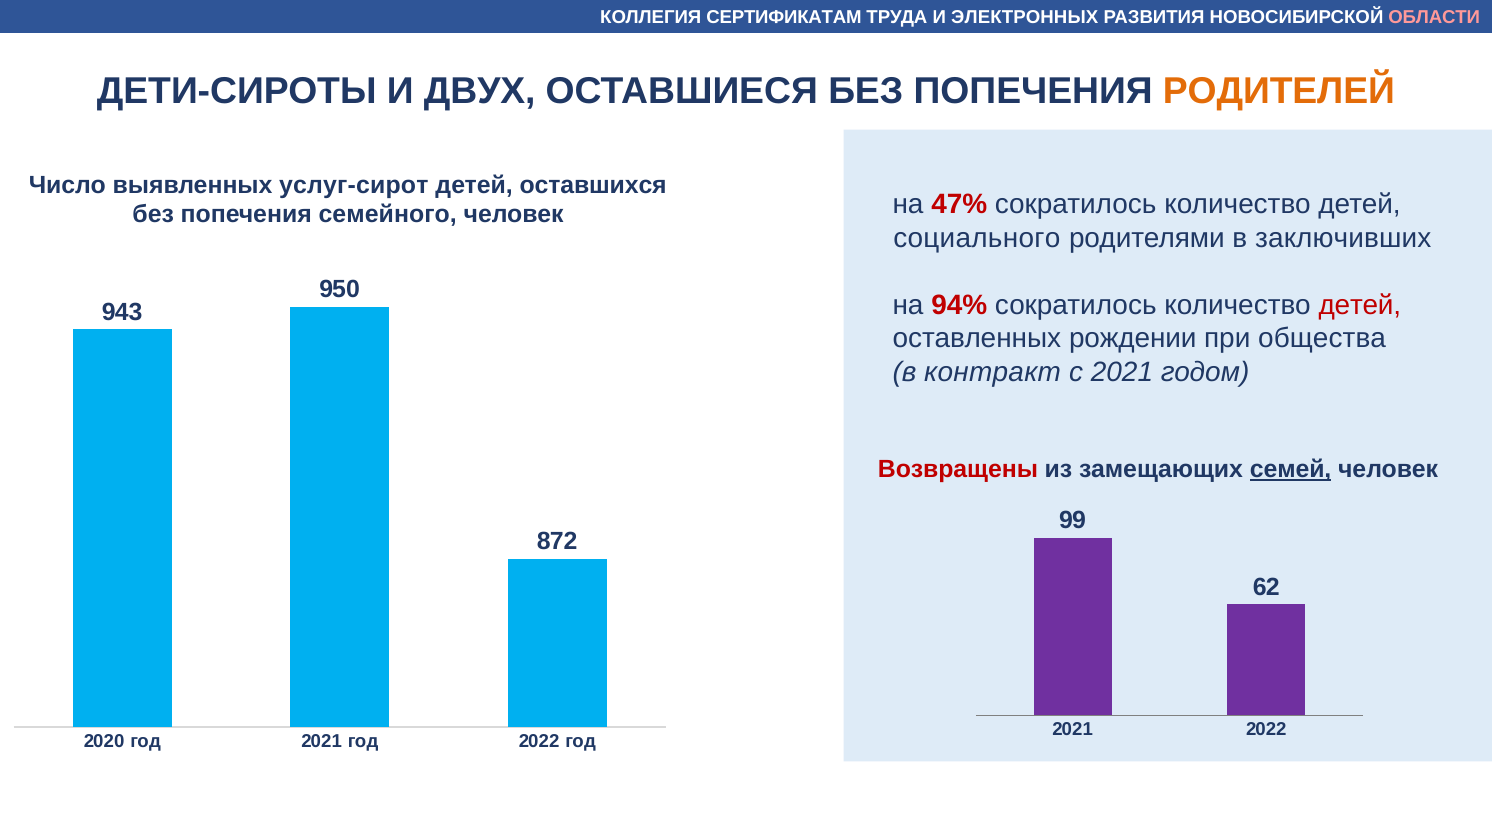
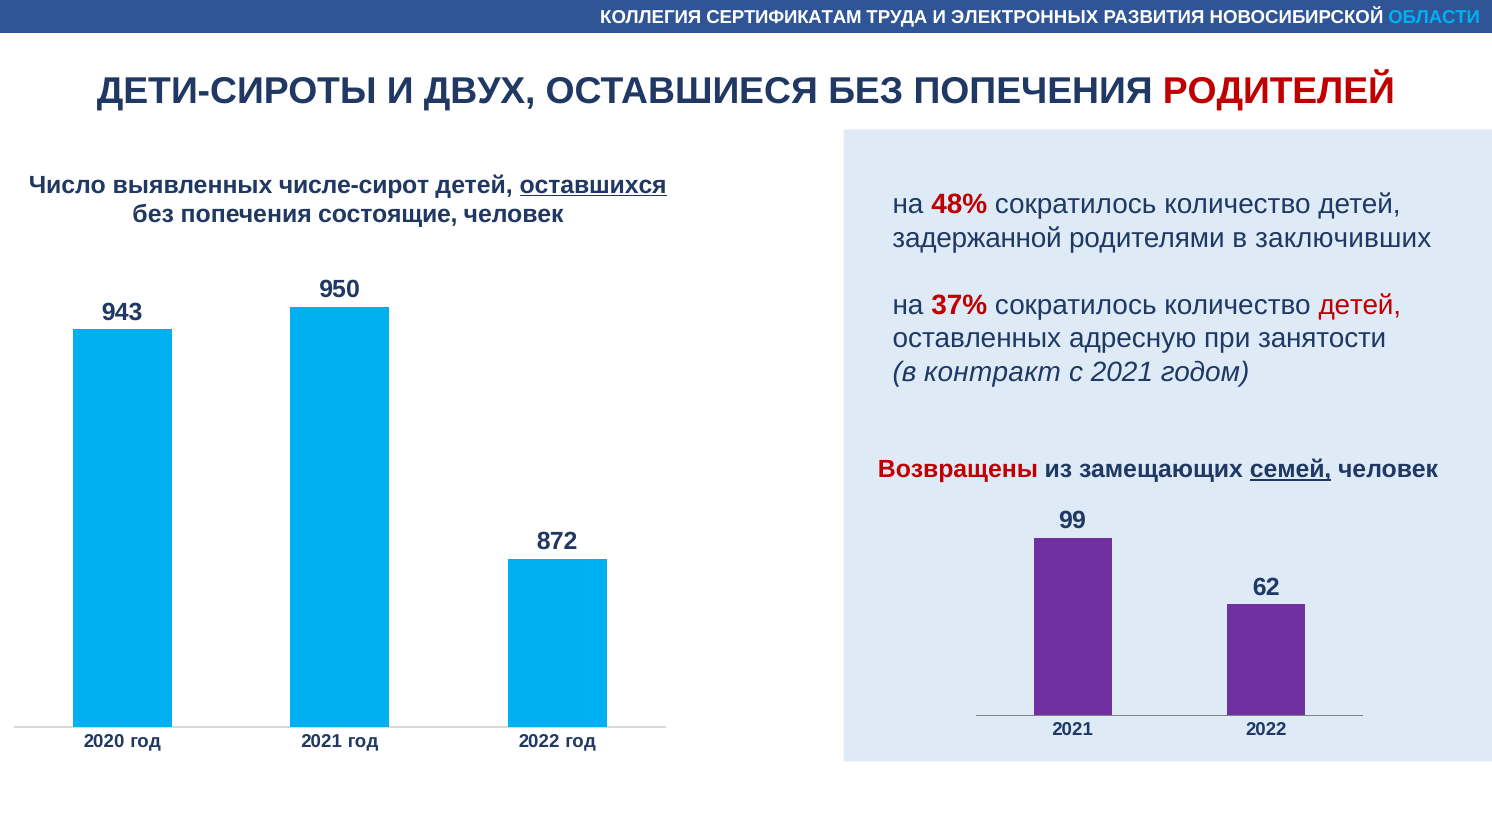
ОБЛАСТИ colour: pink -> light blue (1434, 17)
РОДИТЕЛЕЙ colour: orange -> red (1279, 91)
услуг-сирот: услуг-сирот -> числе-сирот (354, 185)
оставшихся underline: none -> present (593, 185)
47%: 47% -> 48% (959, 205)
семейного: семейного -> состоящие (388, 215)
социального: социального -> задержанной (977, 238)
94%: 94% -> 37% (959, 305)
рождении: рождении -> адресную (1133, 339)
общества: общества -> занятости (1322, 339)
